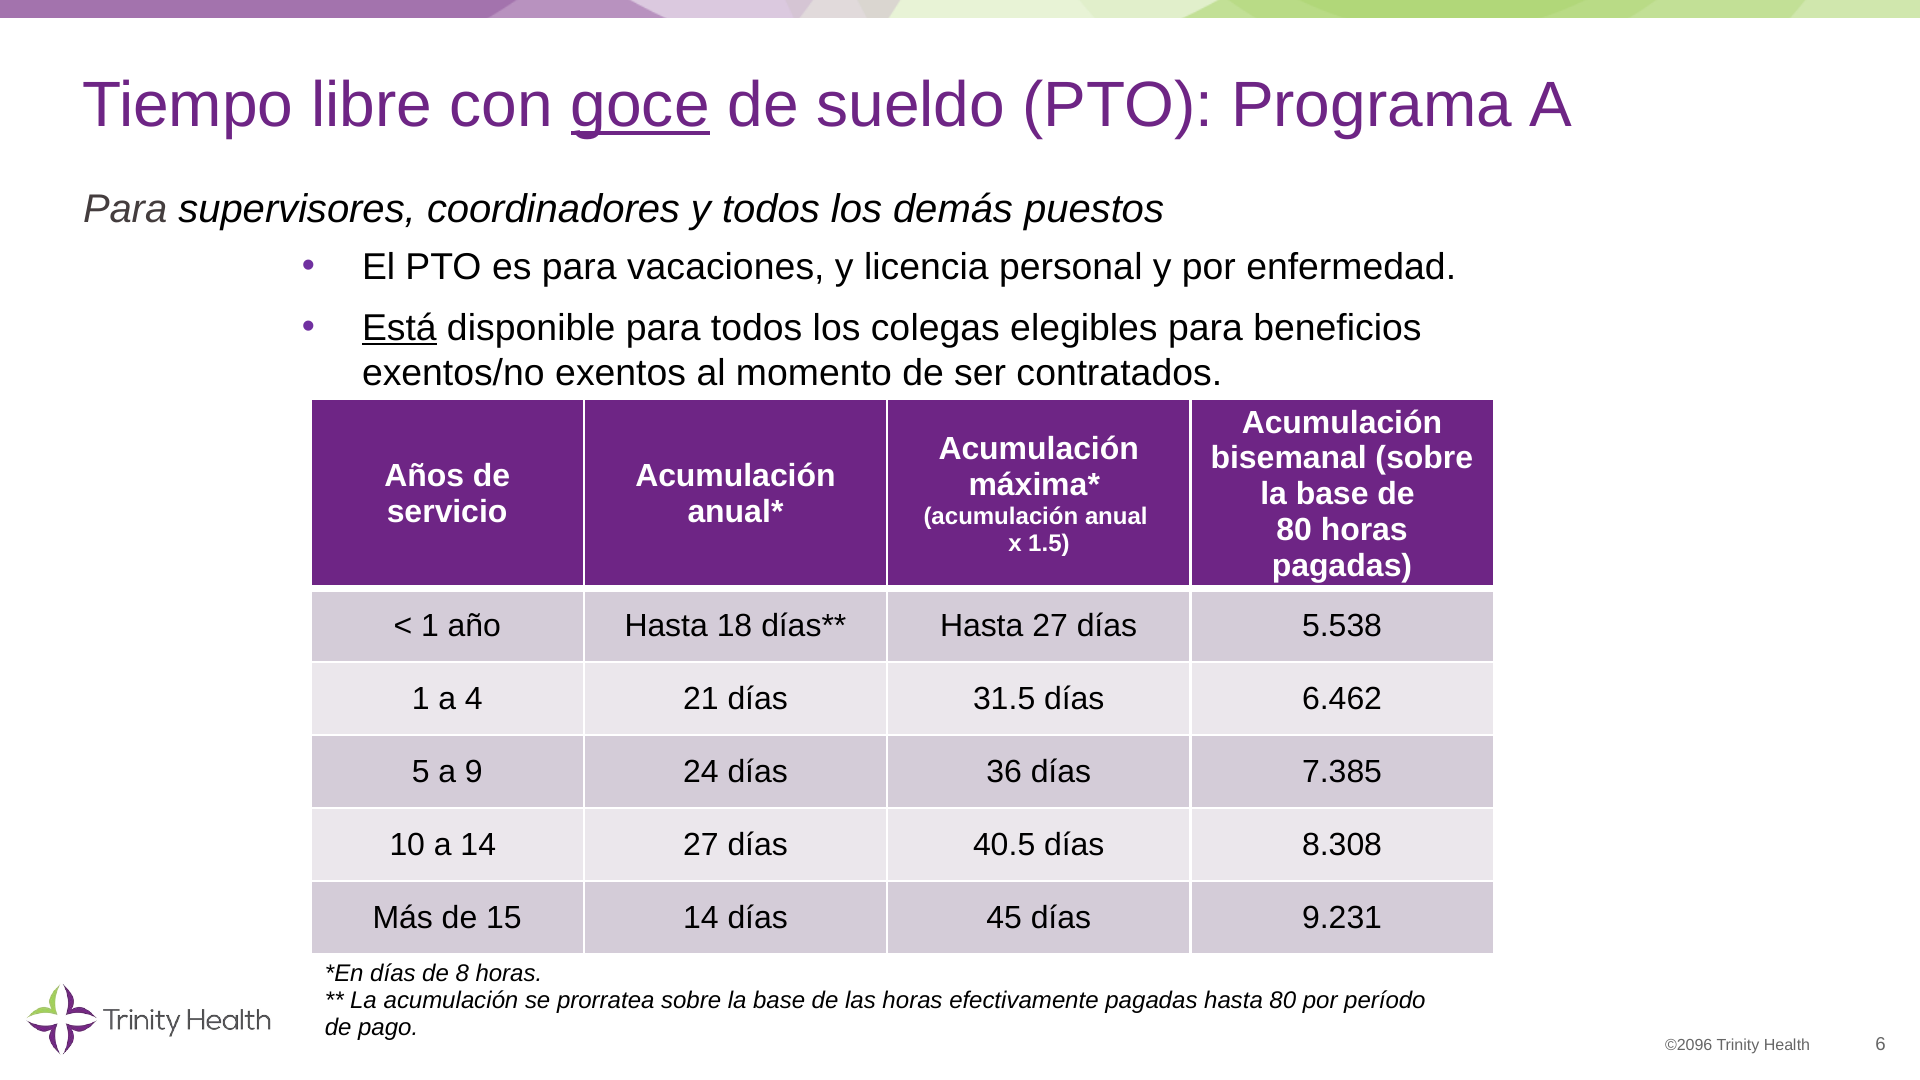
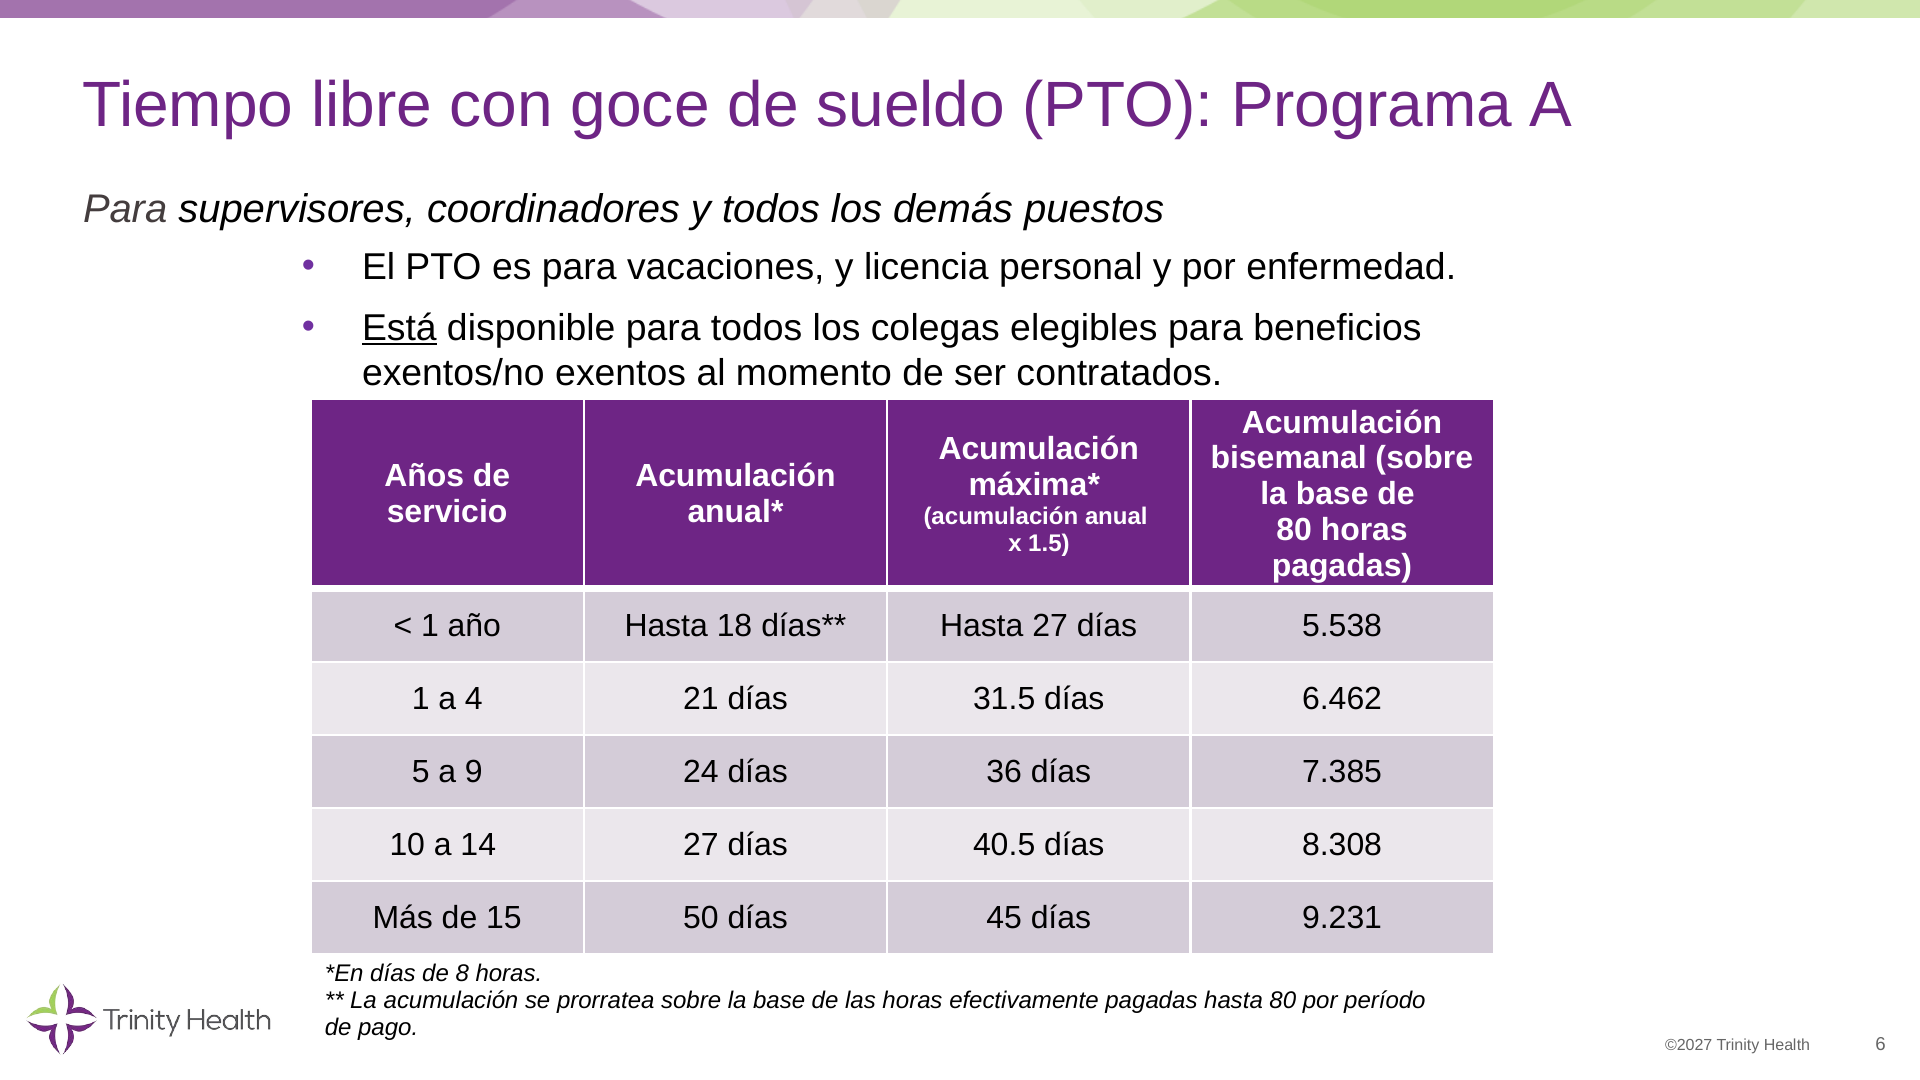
goce underline: present -> none (640, 106)
15 14: 14 -> 50 (701, 918)
©2096: ©2096 -> ©2027 (1689, 1045)
